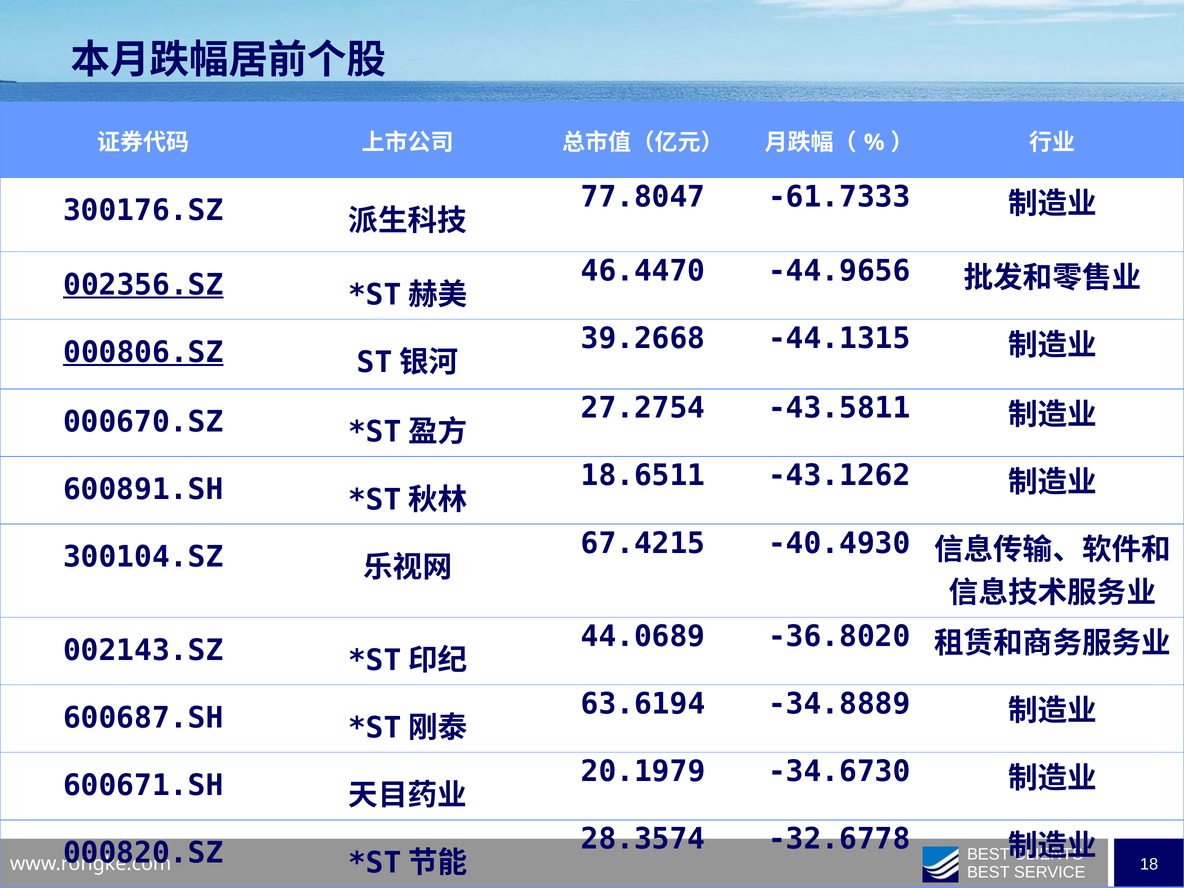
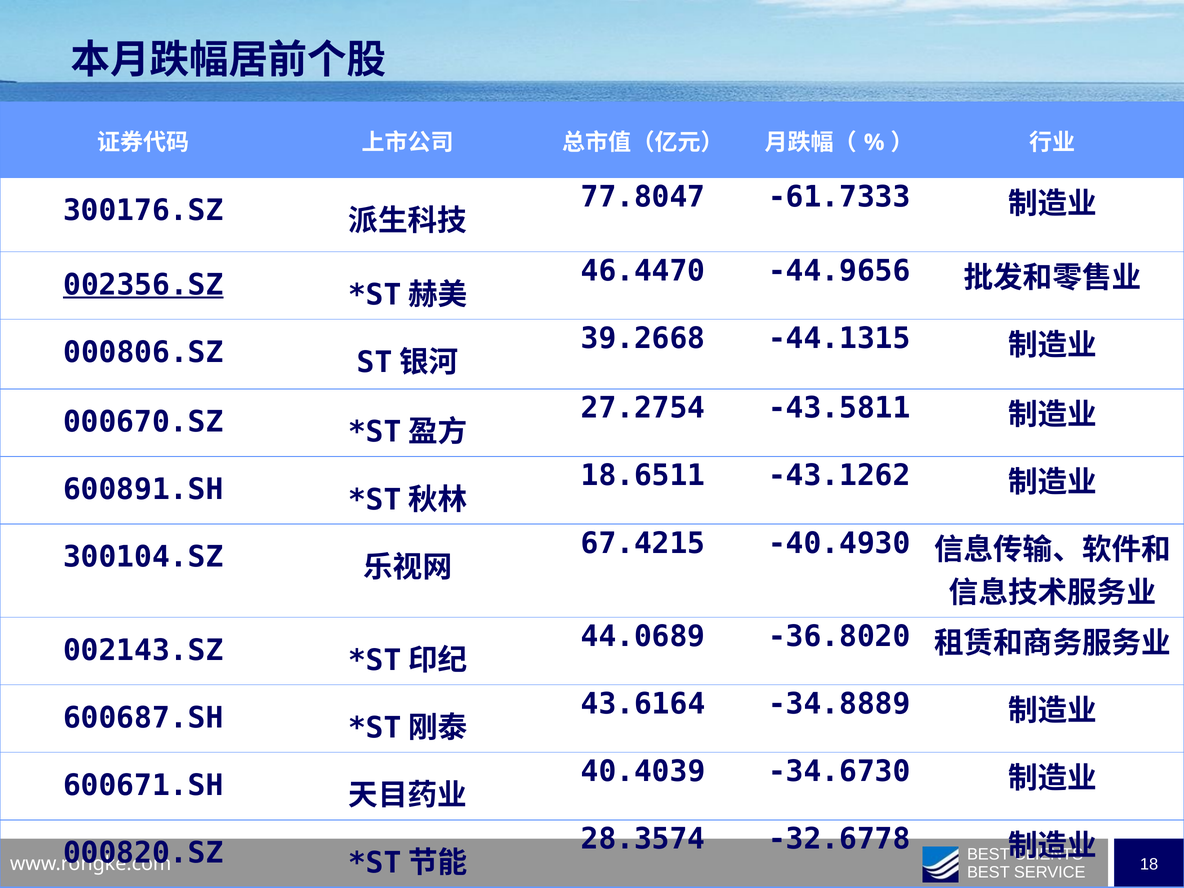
000806.SZ underline: present -> none (143, 352)
63.6194: 63.6194 -> 43.6164 (643, 704)
20.1979: 20.1979 -> 40.4039 (643, 772)
